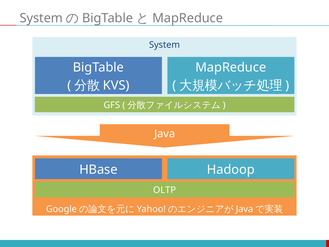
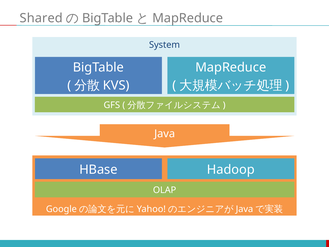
System: System -> Shared (41, 18)
OLTP: OLTP -> OLAP (165, 190)
